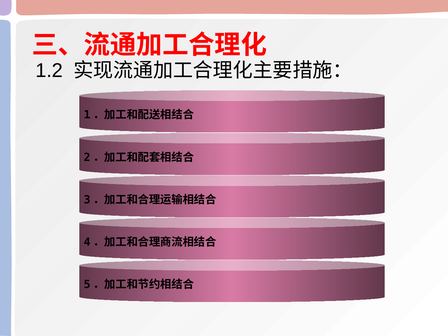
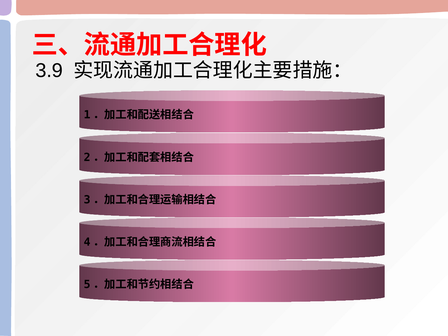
1.2: 1.2 -> 3.9 (49, 71)
